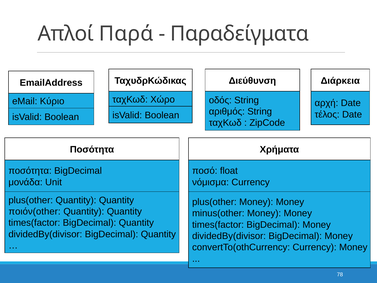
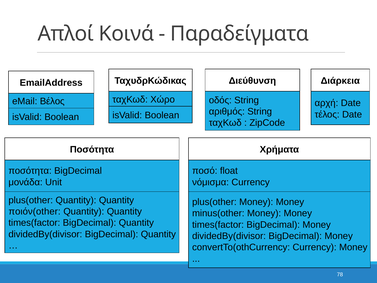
Παρά: Παρά -> Κοινά (126, 34)
Κύριο: Κύριο -> Βέλος (52, 101)
